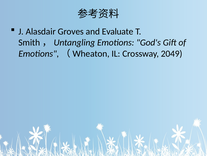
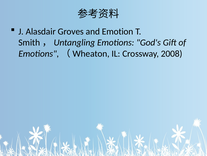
Evaluate: Evaluate -> Emotion (118, 31)
2049: 2049 -> 2008 (172, 53)
